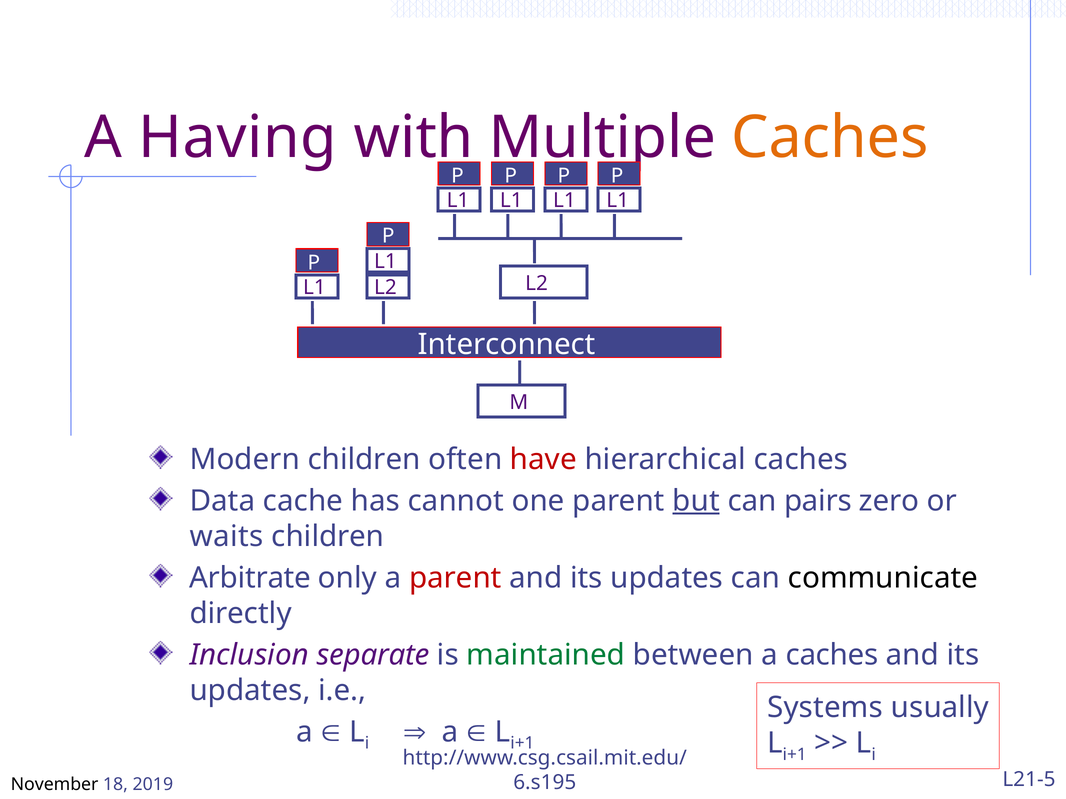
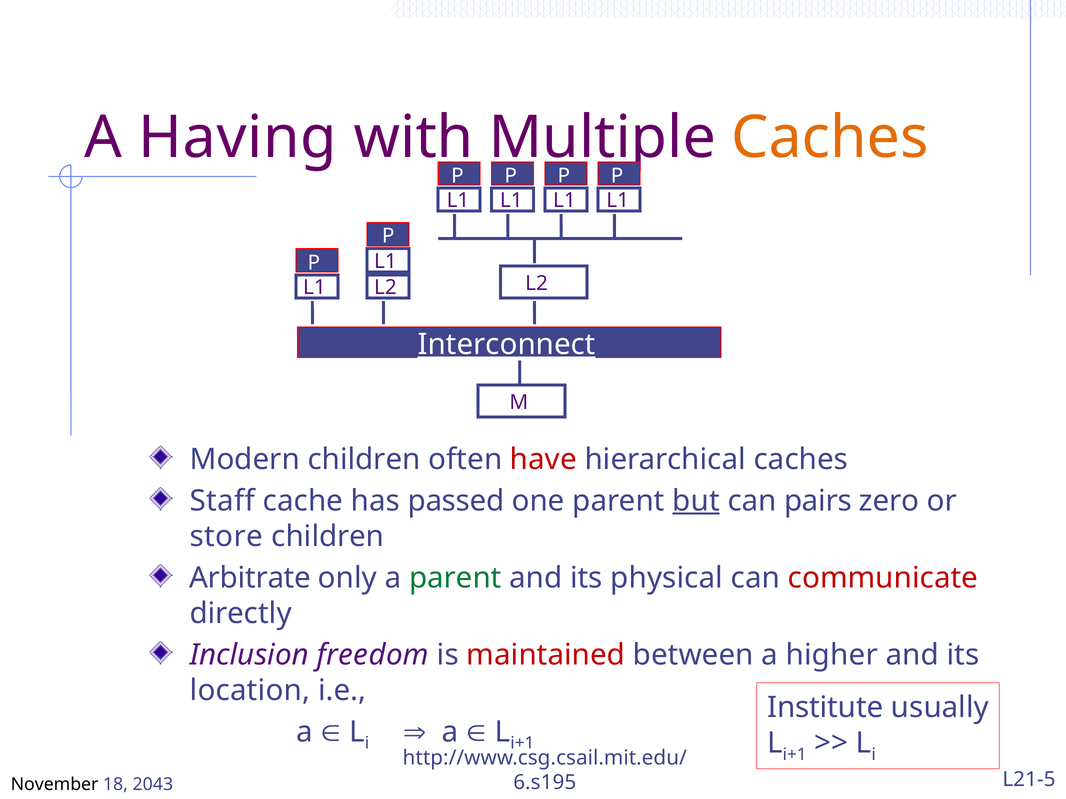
Interconnect underline: none -> present (507, 345)
Data: Data -> Staff (222, 501)
cannot: cannot -> passed (456, 501)
waits: waits -> store (226, 537)
parent colour: red -> green (455, 578)
updates: updates -> physical (667, 578)
communicate colour: black -> red (883, 578)
separate: separate -> freedom (373, 655)
maintained colour: green -> red (546, 655)
a caches: caches -> higher (832, 655)
updates: updates -> location (250, 691)
Systems: Systems -> Institute (825, 708)
2019: 2019 -> 2043 (153, 785)
